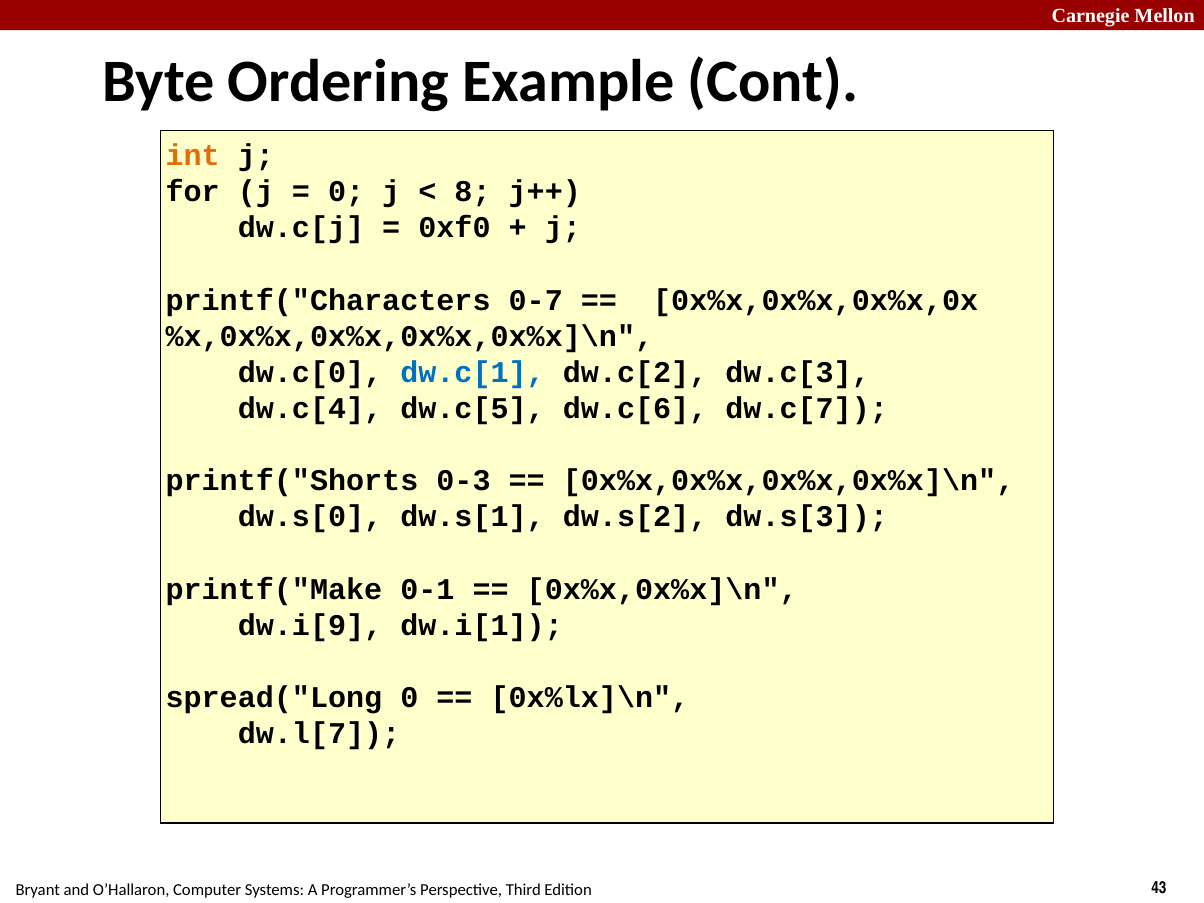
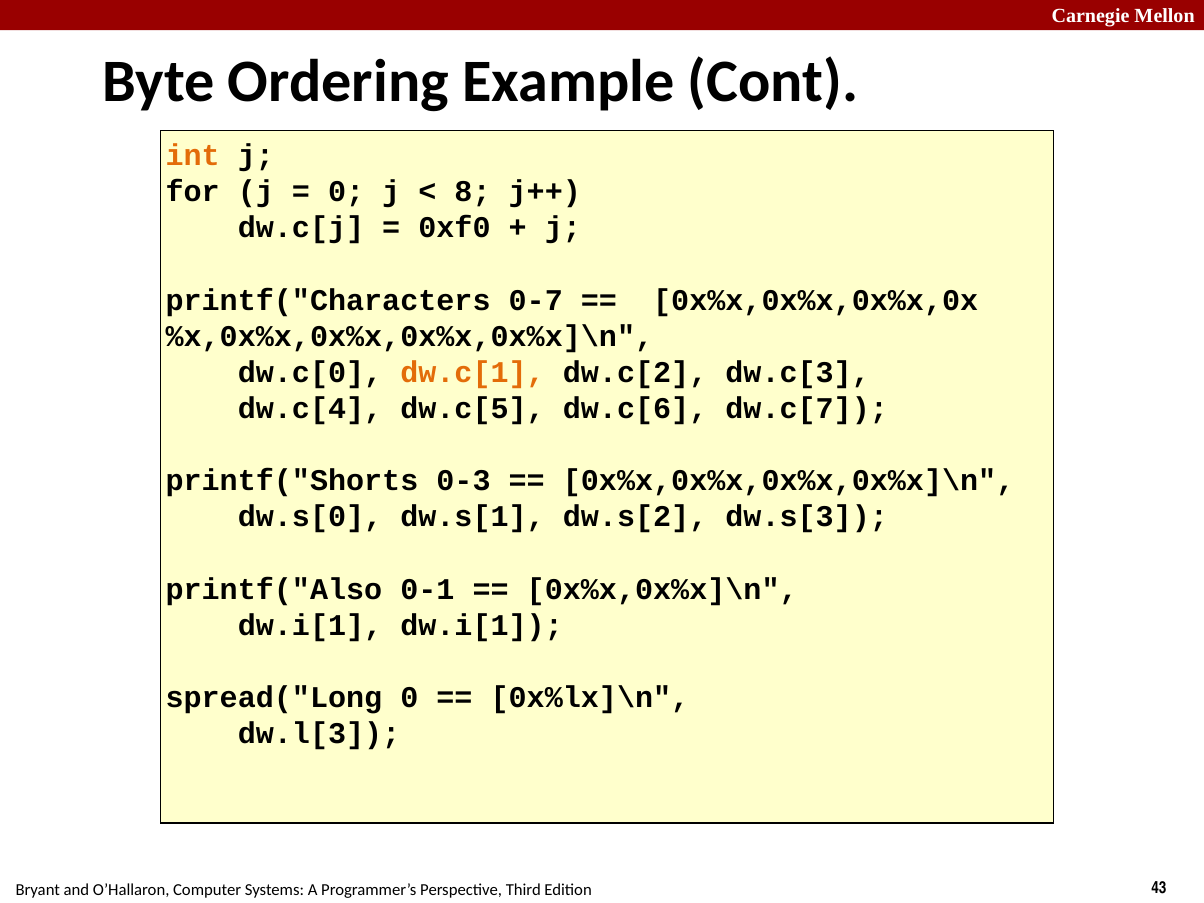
dw.c[1 colour: blue -> orange (473, 372)
printf("Make: printf("Make -> printf("Also (274, 589)
dw.i[9: dw.i[9 -> dw.i[1 (310, 625)
dw.l[7: dw.l[7 -> dw.l[3 (319, 734)
